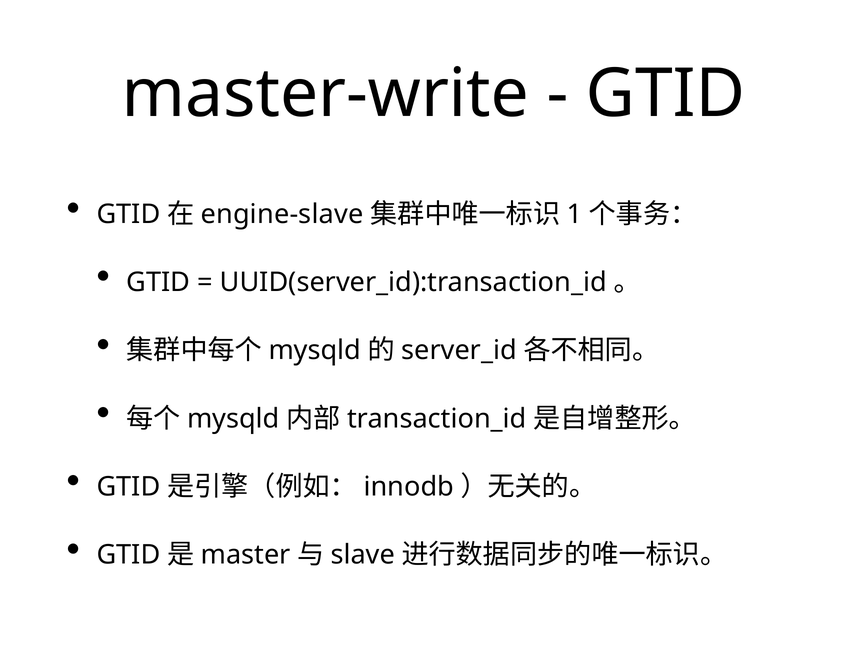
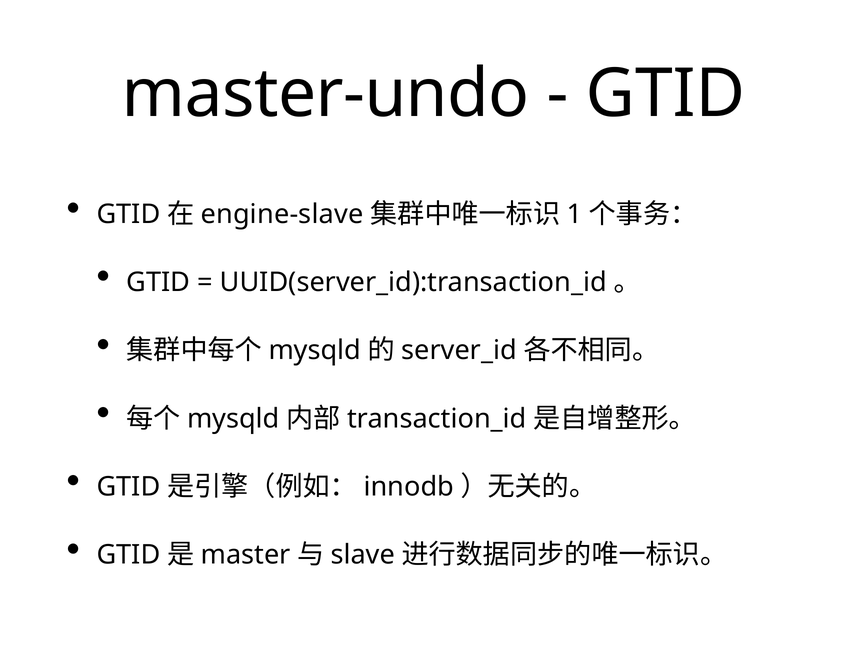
master-write: master-write -> master-undo (326, 94)
